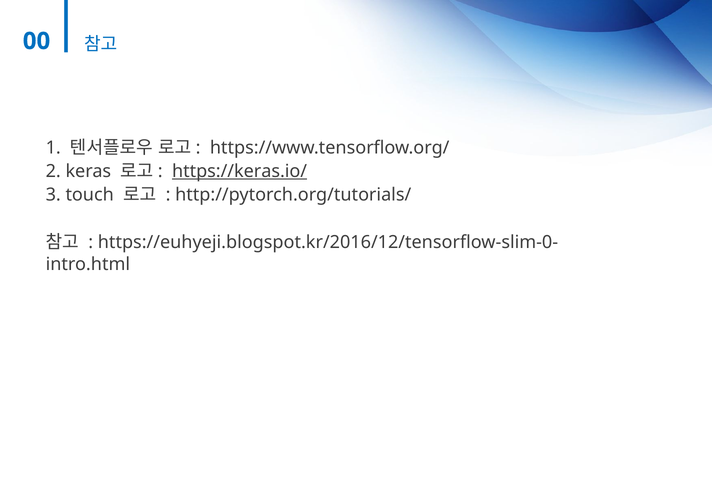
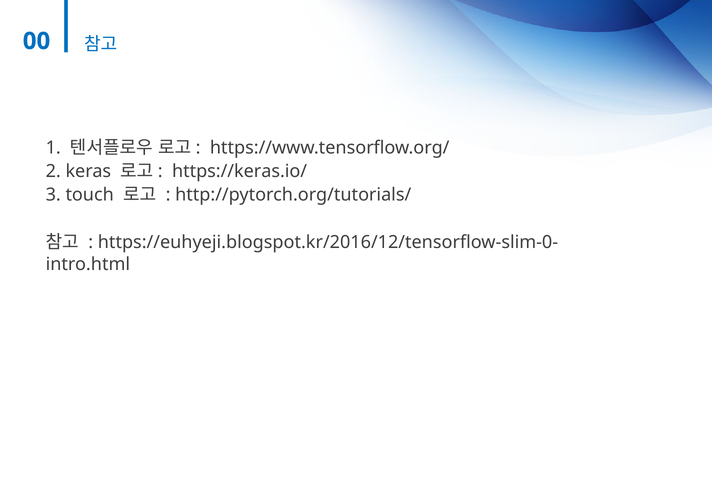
https://keras.io/ underline: present -> none (240, 171)
